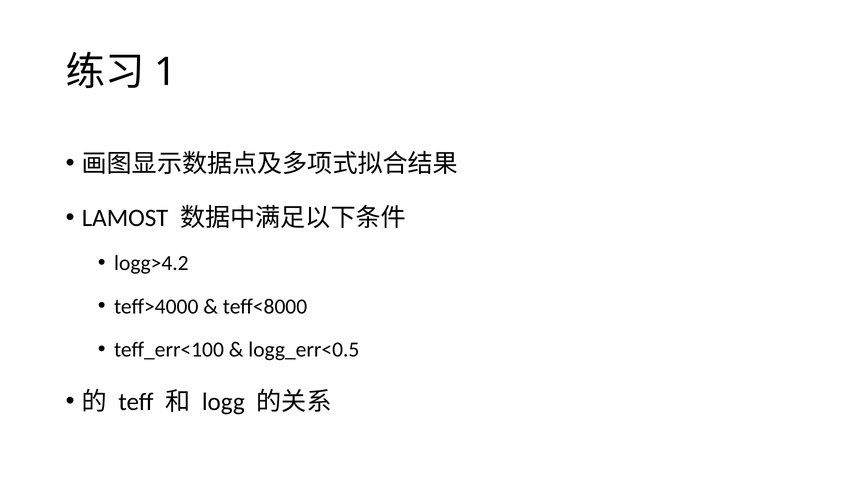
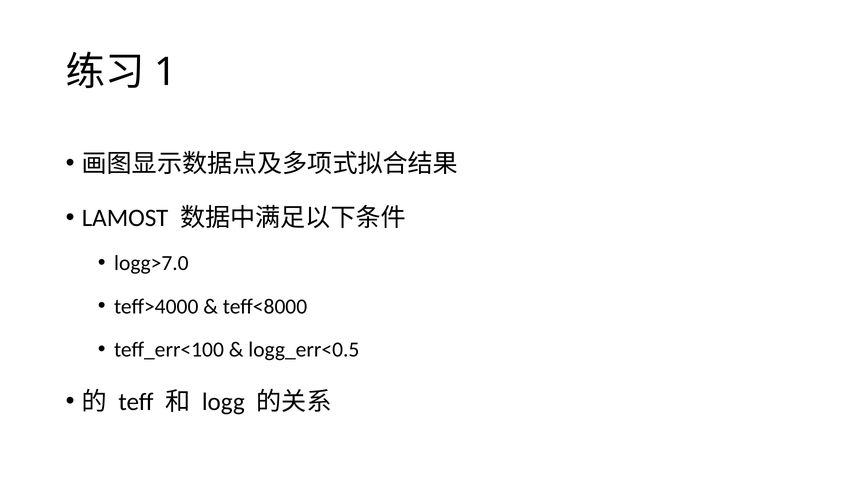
logg>4.2: logg>4.2 -> logg>7.0 (151, 263)
